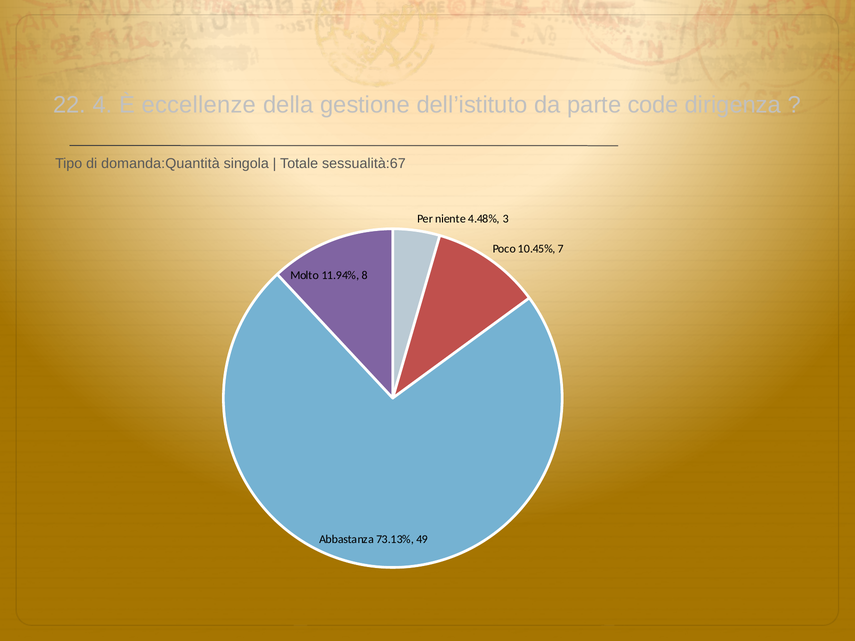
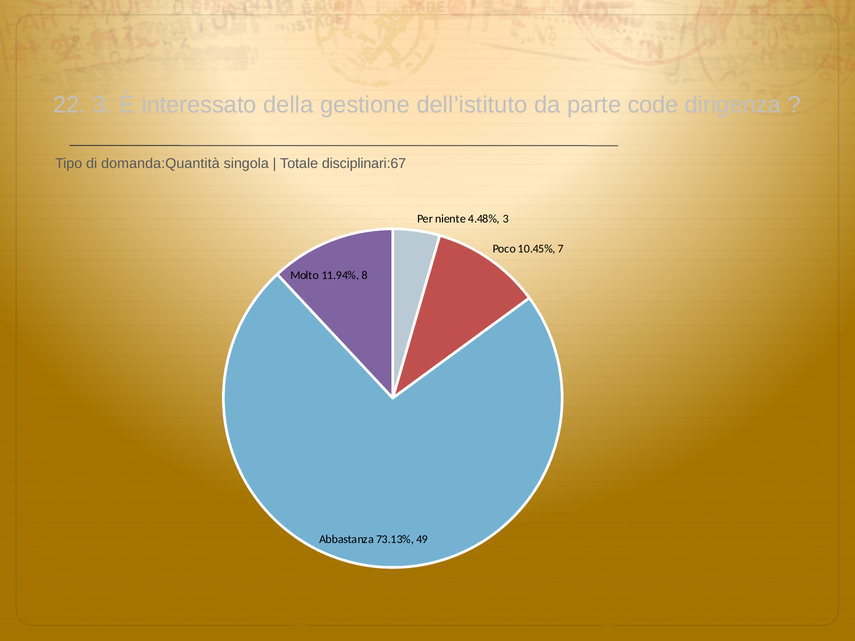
22 4: 4 -> 3 (103, 105)
eccellenze: eccellenze -> interessato (199, 105)
sessualità:67: sessualità:67 -> disciplinari:67 (364, 163)
